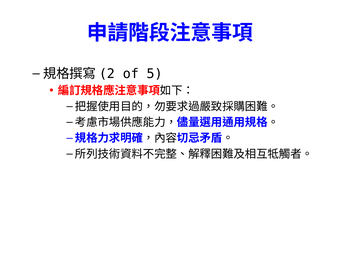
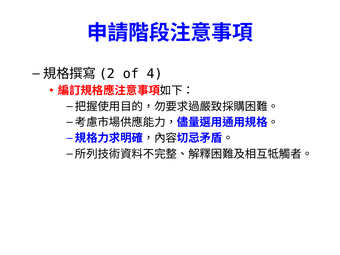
5: 5 -> 4 (155, 74)
